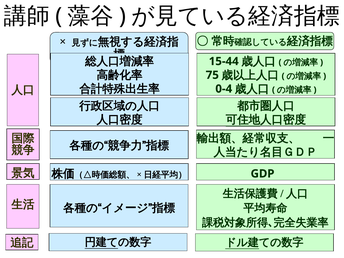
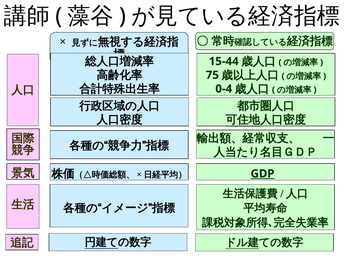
GDP underline: none -> present (263, 174)
